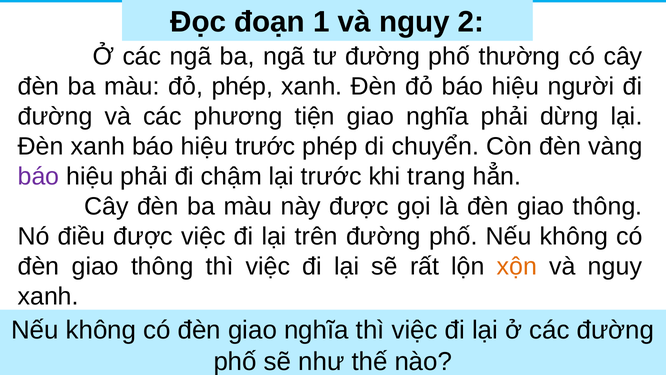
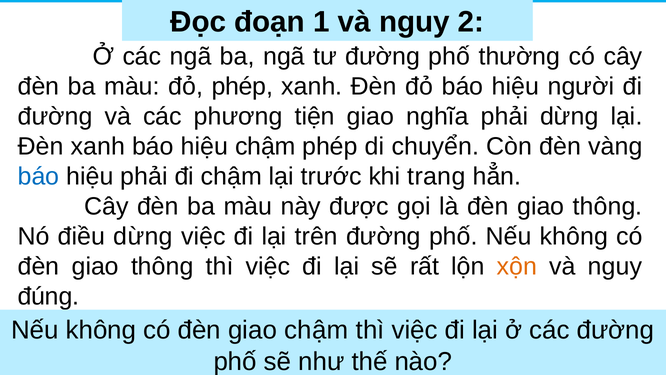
hiệu trước: trước -> chậm (265, 146)
báo colour: purple -> blue (39, 176)
điều được: được -> dừng (143, 236)
xanh: xanh -> đúng (48, 296)
đèn giao nghĩa: nghĩa -> chậm (316, 330)
